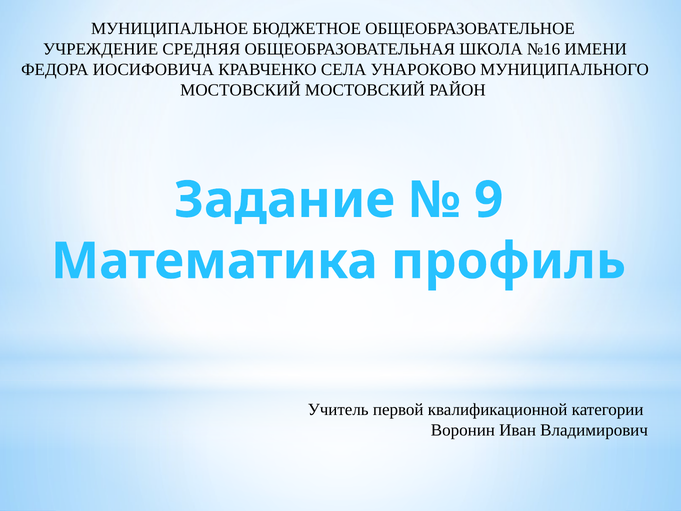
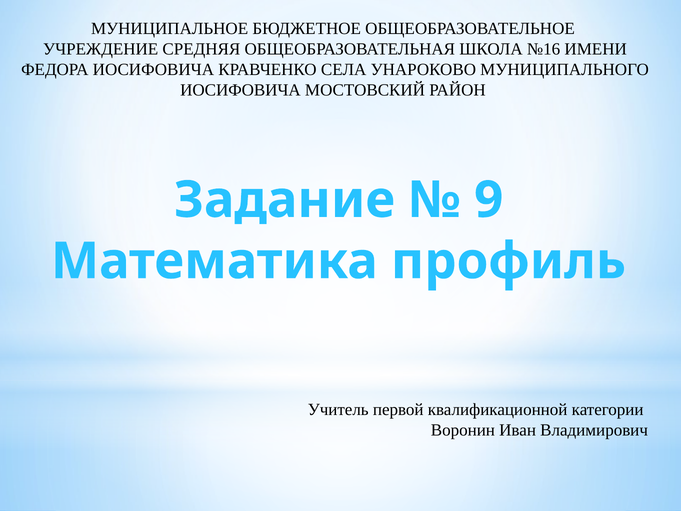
МОСТОВСКИЙ: МОСТОВСКИЙ -> ИОСИФОВИЧА (241, 90)
